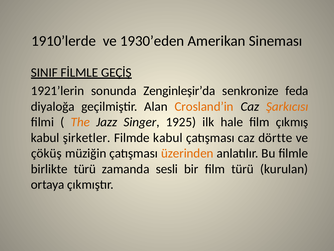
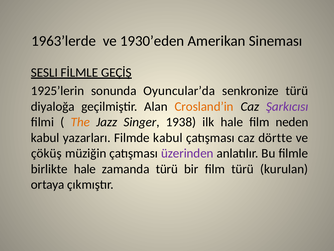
1910’lerde: 1910’lerde -> 1963’lerde (64, 41)
SINIF: SINIF -> SESLI (44, 72)
1921’lerin: 1921’lerin -> 1925’lerin (58, 91)
Zenginleşir’da: Zenginleşir’da -> Oyuncular’da (179, 91)
senkronize feda: feda -> türü (297, 91)
Şarkıcısı colour: orange -> purple (287, 106)
1925: 1925 -> 1938 (181, 122)
çıkmış: çıkmış -> neden (292, 122)
şirketler: şirketler -> yazarları (87, 137)
üzerinden colour: orange -> purple (187, 153)
birlikte türü: türü -> hale (85, 169)
zamanda sesli: sesli -> türü (167, 169)
